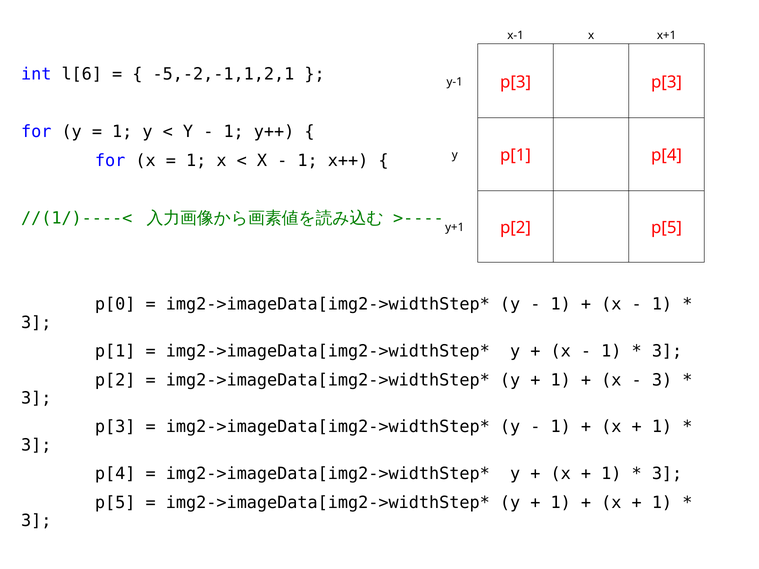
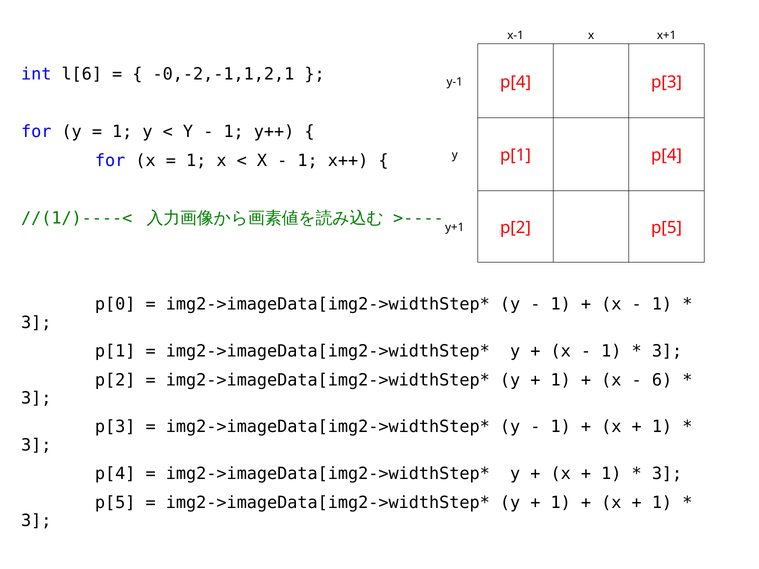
-5,-2,-1,1,2,1: -5,-2,-1,1,2,1 -> -0,-2,-1,1,2,1 (223, 74)
y-1 p[3: p[3 -> p[4 (516, 82)
3: 3 -> 6 (662, 380)
